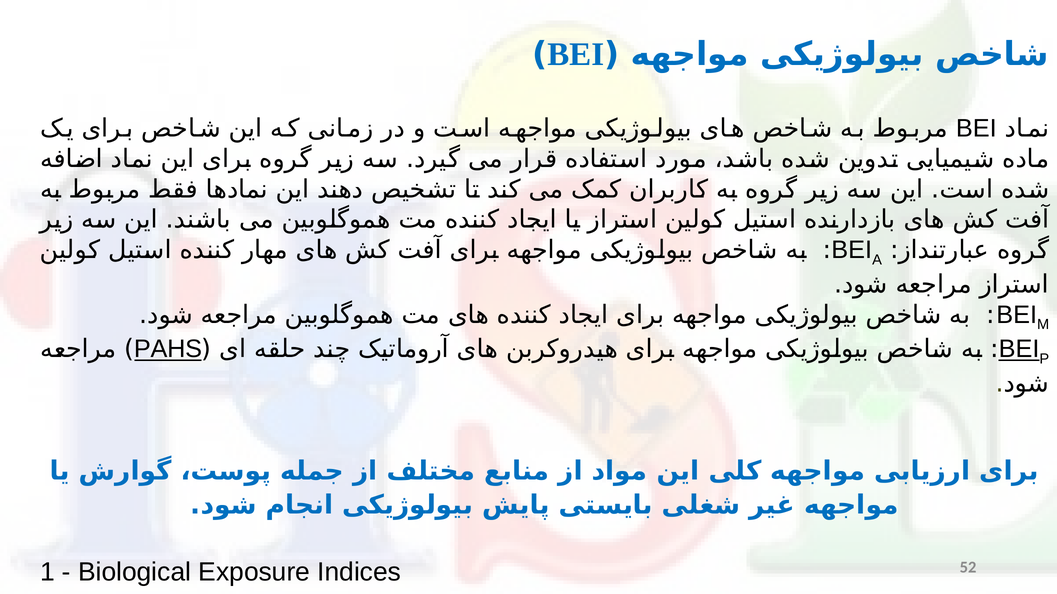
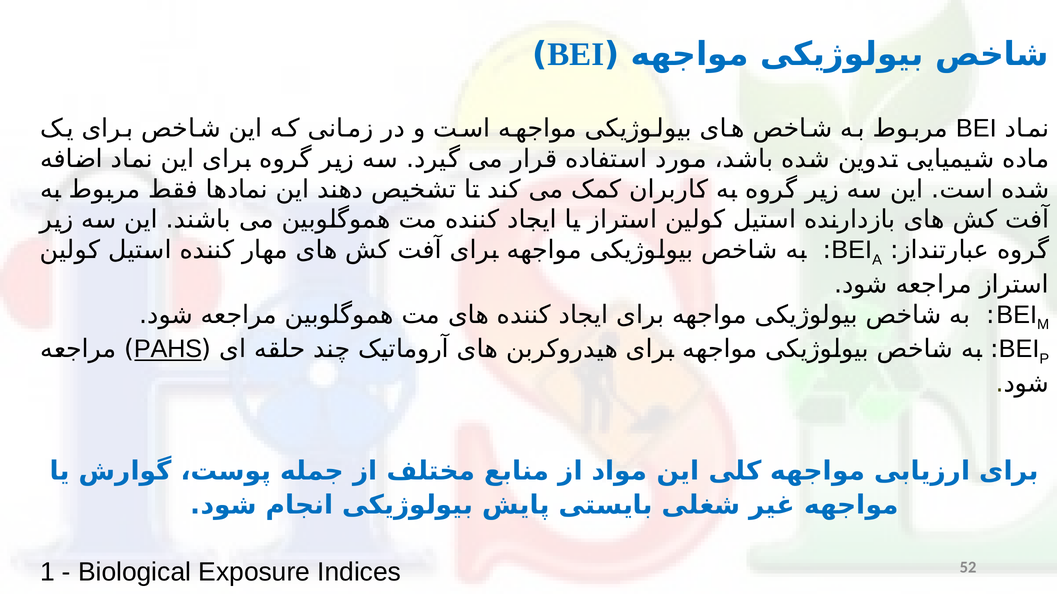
BEI underline: present -> none (1019, 349)
